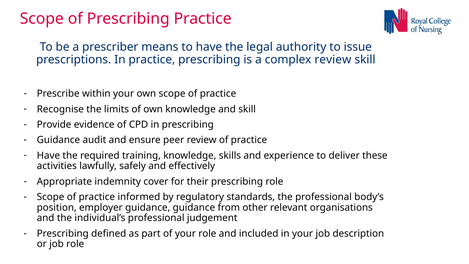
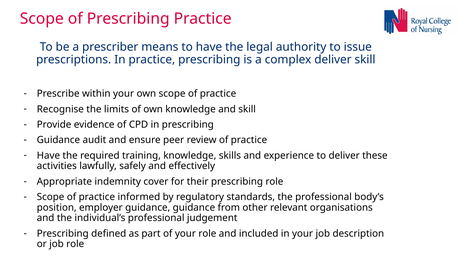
complex review: review -> deliver (333, 60)
